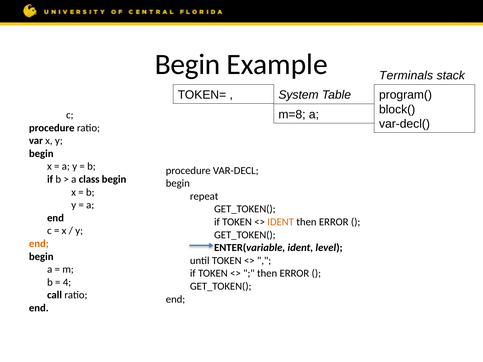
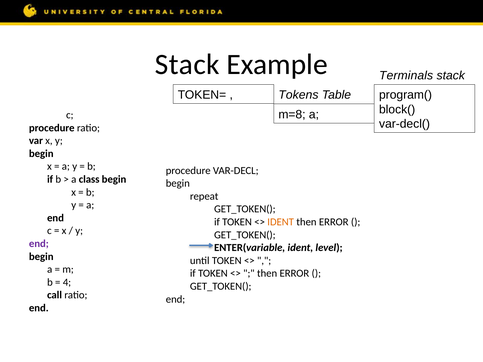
Begin: Begin -> Stack (187, 64)
System: System -> Tokens (298, 95)
end colour: orange -> purple (39, 244)
